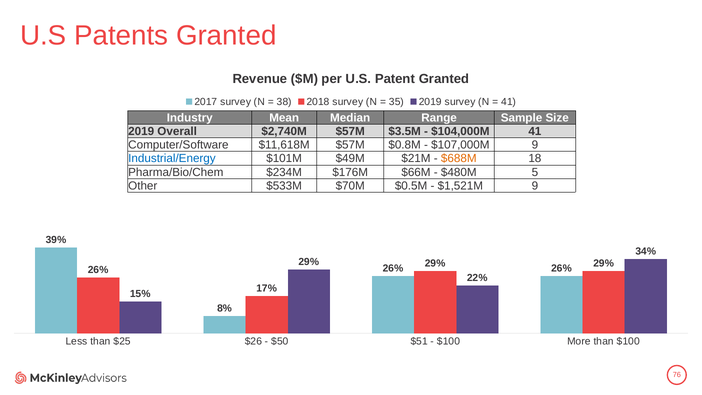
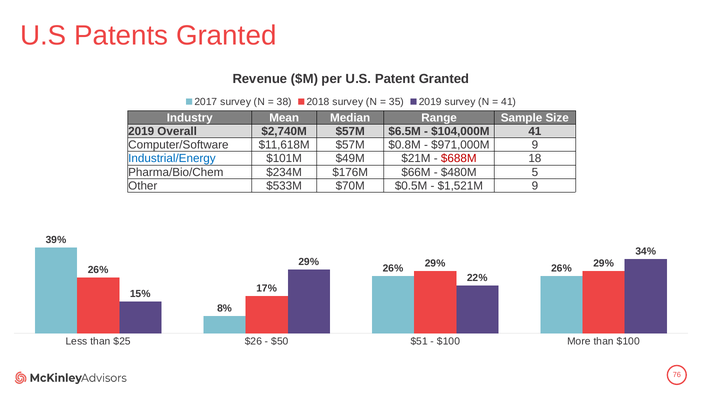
$3.5M: $3.5M -> $6.5M (405, 131)
$107,000M: $107,000M -> $971,000M (460, 145)
$688M colour: orange -> red (459, 159)
